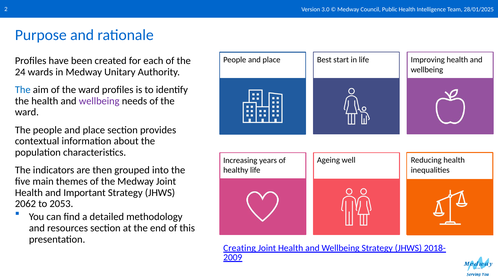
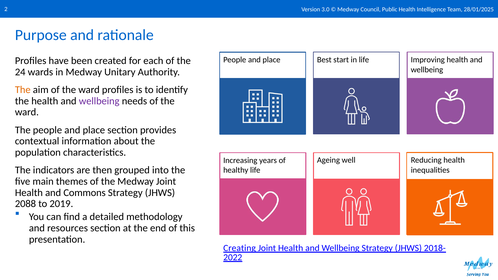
The colour: blue -> orange (23, 90)
Important: Important -> Commons (85, 193)
2062: 2062 -> 2088 (25, 204)
2053: 2053 -> 2019 (61, 204)
2009: 2009 -> 2022 (233, 257)
